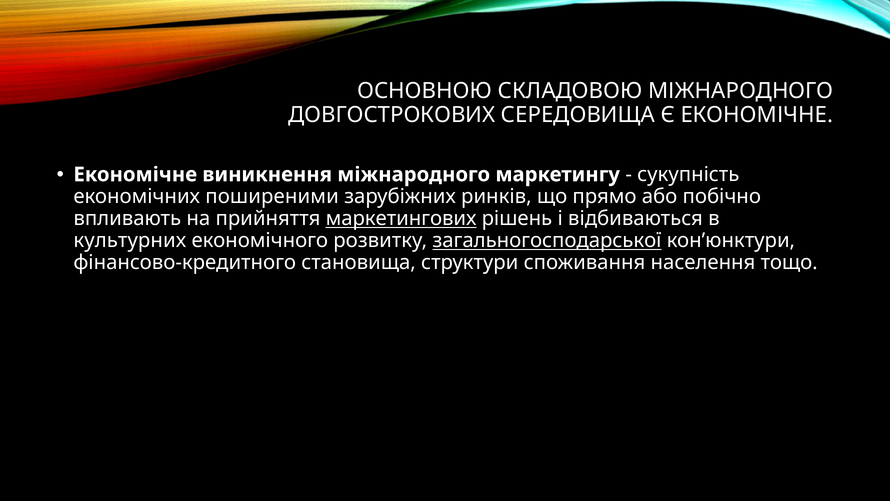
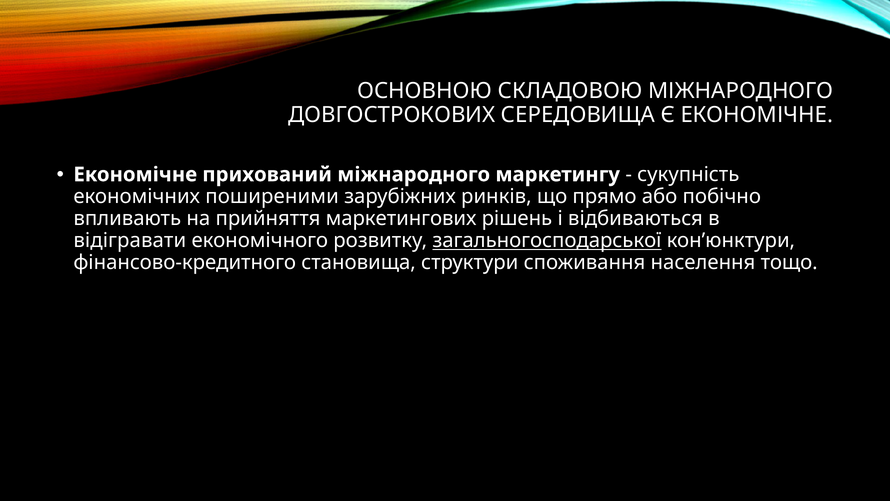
виникнення: виникнення -> прихований (267, 174)
маркетингових underline: present -> none (401, 218)
культурних: культурних -> відігравати (130, 240)
